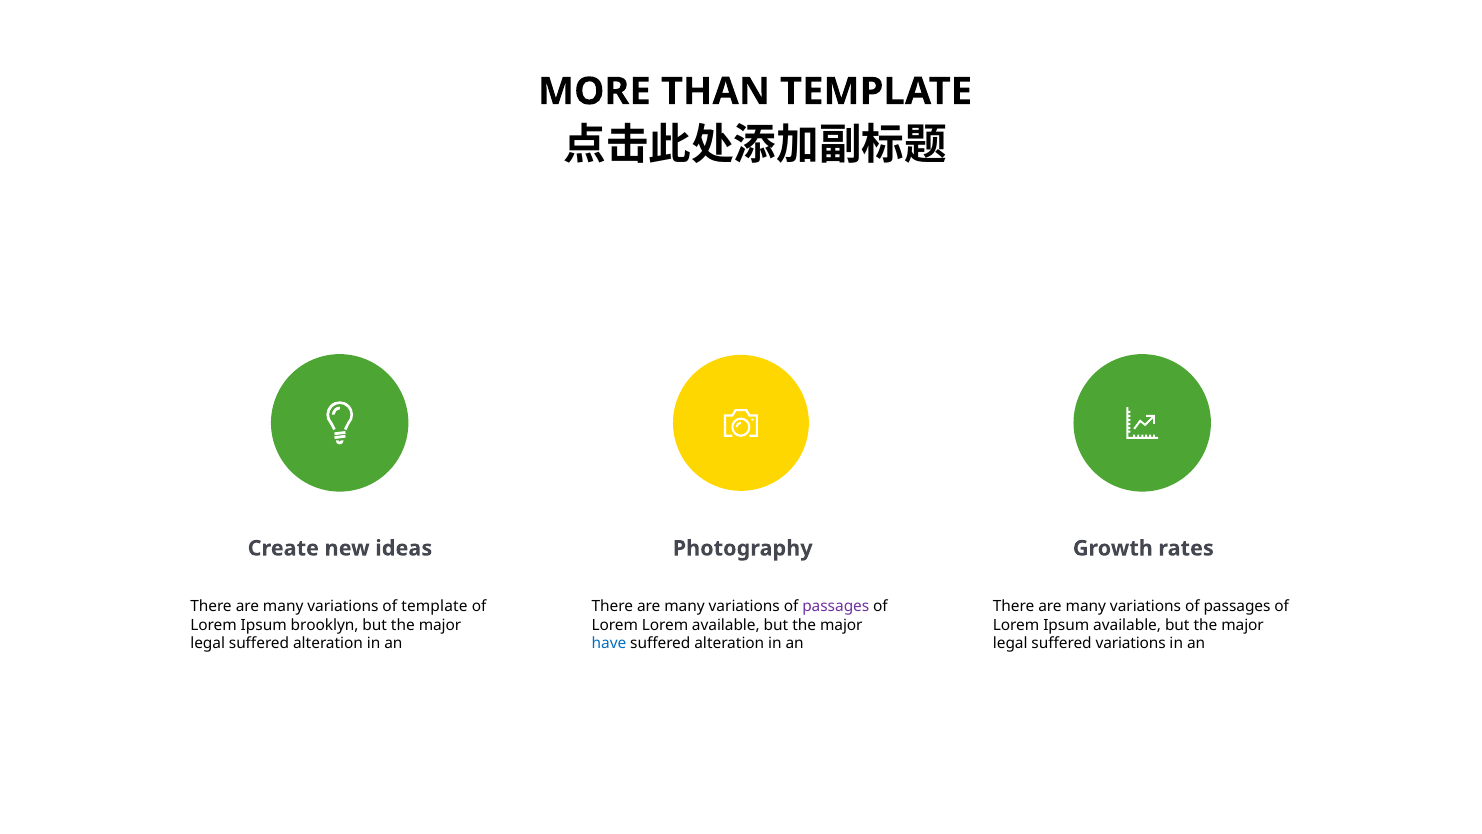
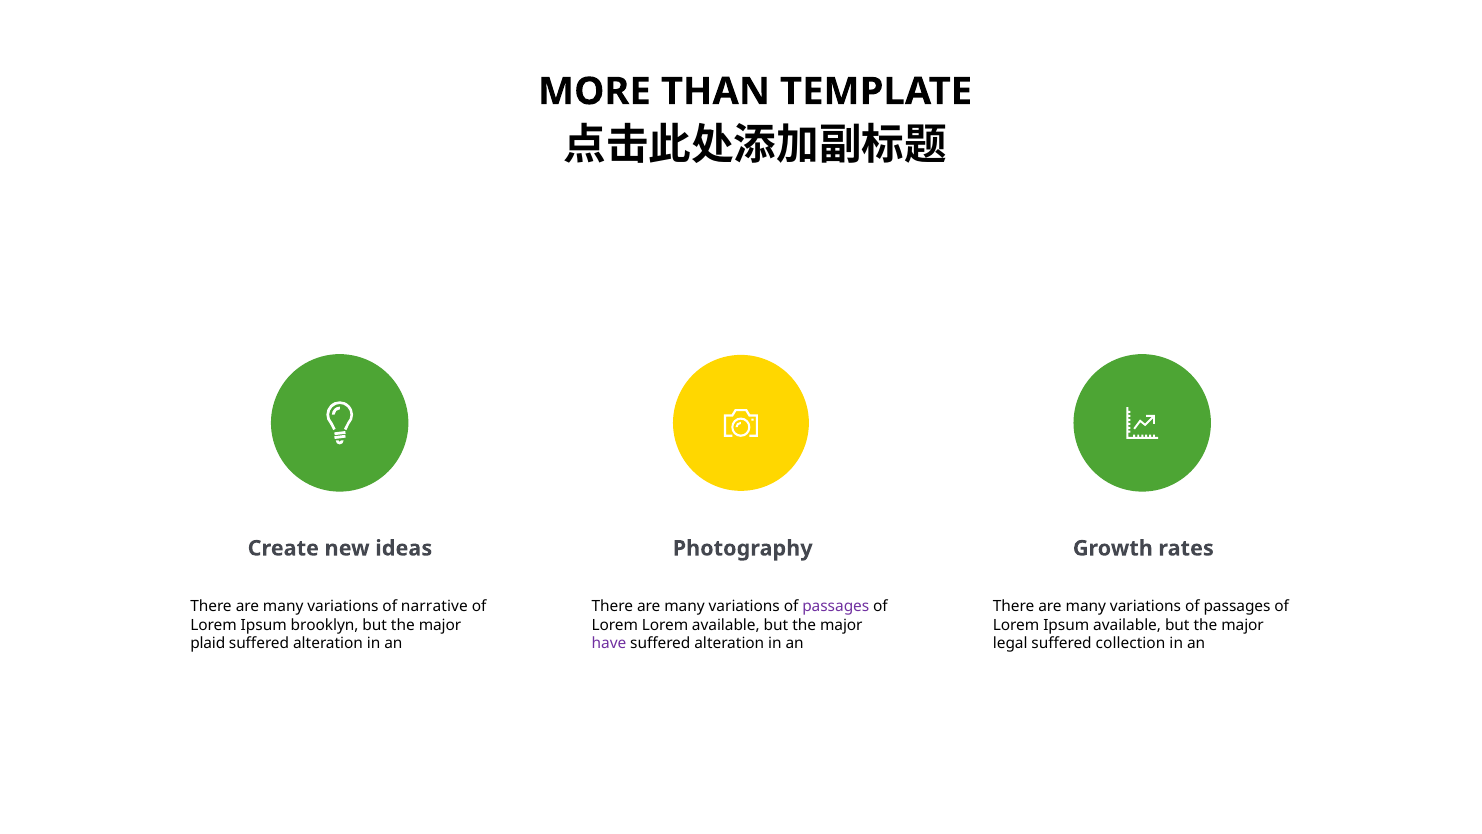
of template: template -> narrative (434, 606)
legal: legal -> plaid (208, 644)
have colour: blue -> purple (609, 644)
suffered variations: variations -> collection (1131, 644)
